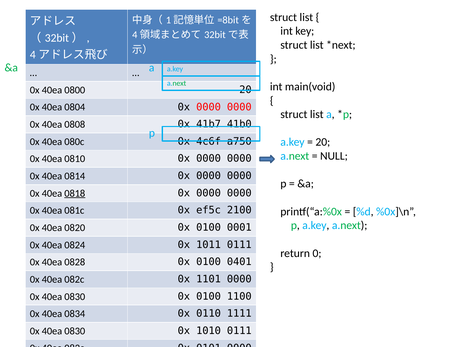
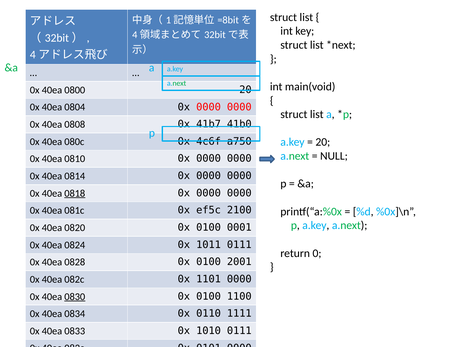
0401: 0401 -> 2001 (239, 262)
0830 underline: none -> present (75, 296)
0830: 0830 -> 0833 (75, 331)
